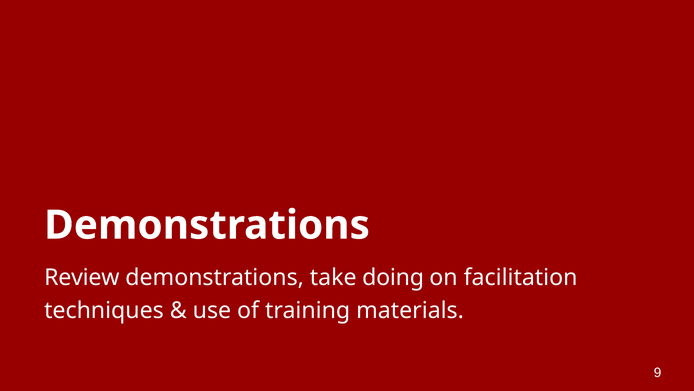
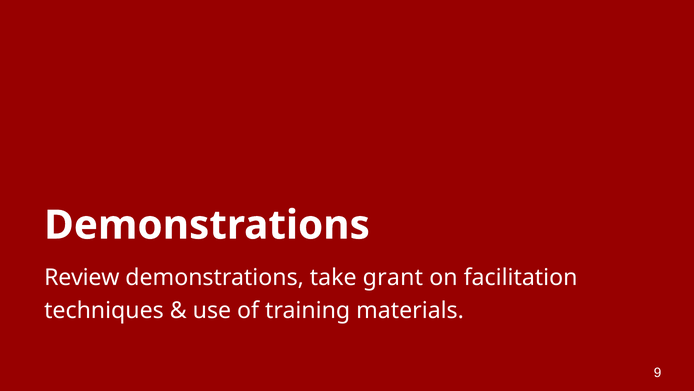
doing: doing -> grant (393, 277)
